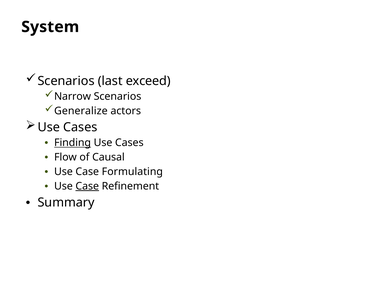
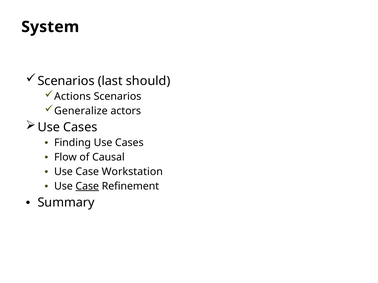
exceed: exceed -> should (148, 81)
Narrow: Narrow -> Actions (72, 97)
Finding underline: present -> none (73, 143)
Formulating: Formulating -> Workstation (132, 172)
